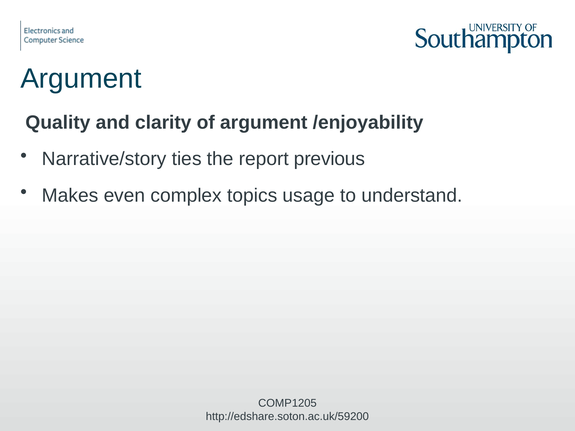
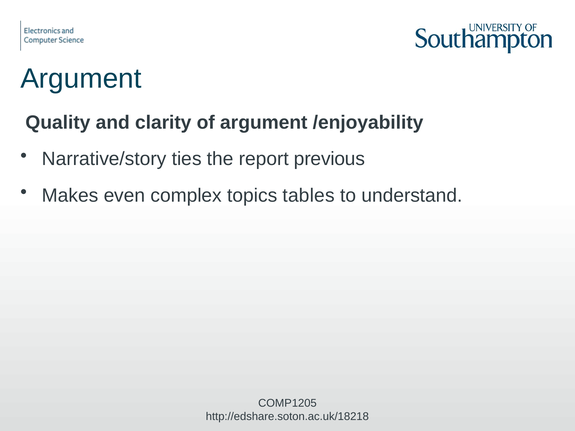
usage: usage -> tables (309, 195)
http://edshare.soton.ac.uk/59200: http://edshare.soton.ac.uk/59200 -> http://edshare.soton.ac.uk/18218 (287, 417)
